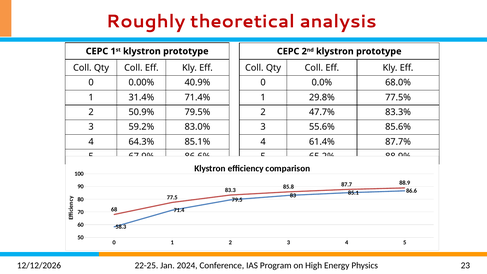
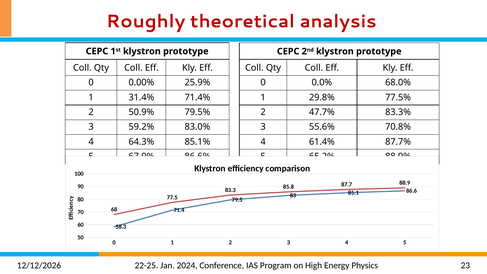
40.9%: 40.9% -> 25.9% (197, 83)
85.6%: 85.6% -> 70.8% (398, 127)
